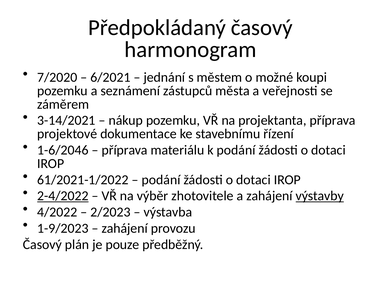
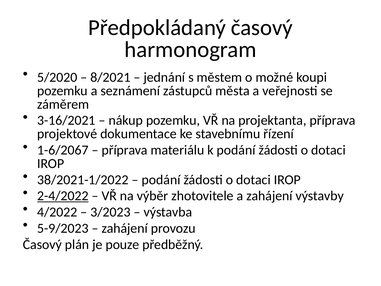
7/2020: 7/2020 -> 5/2020 (57, 77)
6/2021: 6/2021 -> 8/2021 (110, 77)
3-14/2021: 3-14/2021 -> 3-16/2021 (66, 120)
1-6/2046: 1-6/2046 -> 1-6/2067 (63, 150)
61/2021-1/2022: 61/2021-1/2022 -> 38/2021-1/2022 (83, 180)
výstavby underline: present -> none (320, 196)
2/2023: 2/2023 -> 3/2023 (110, 212)
1-9/2023: 1-9/2023 -> 5-9/2023 (63, 228)
